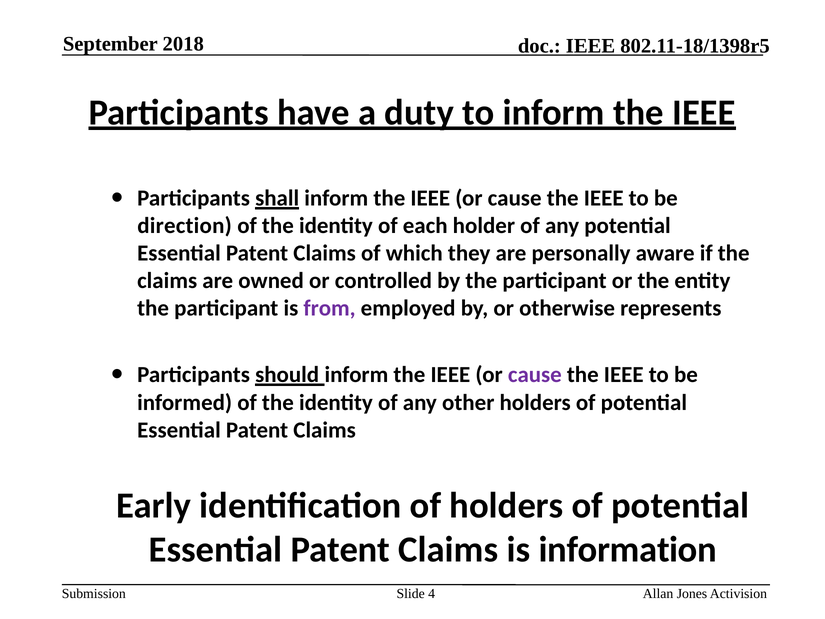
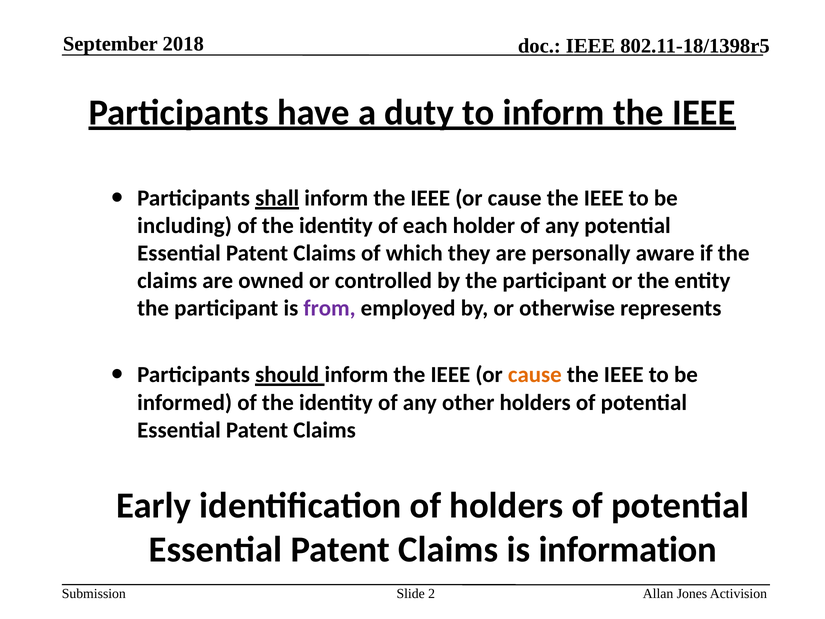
direction: direction -> including (185, 226)
cause colour: purple -> orange (535, 375)
4: 4 -> 2 (432, 593)
